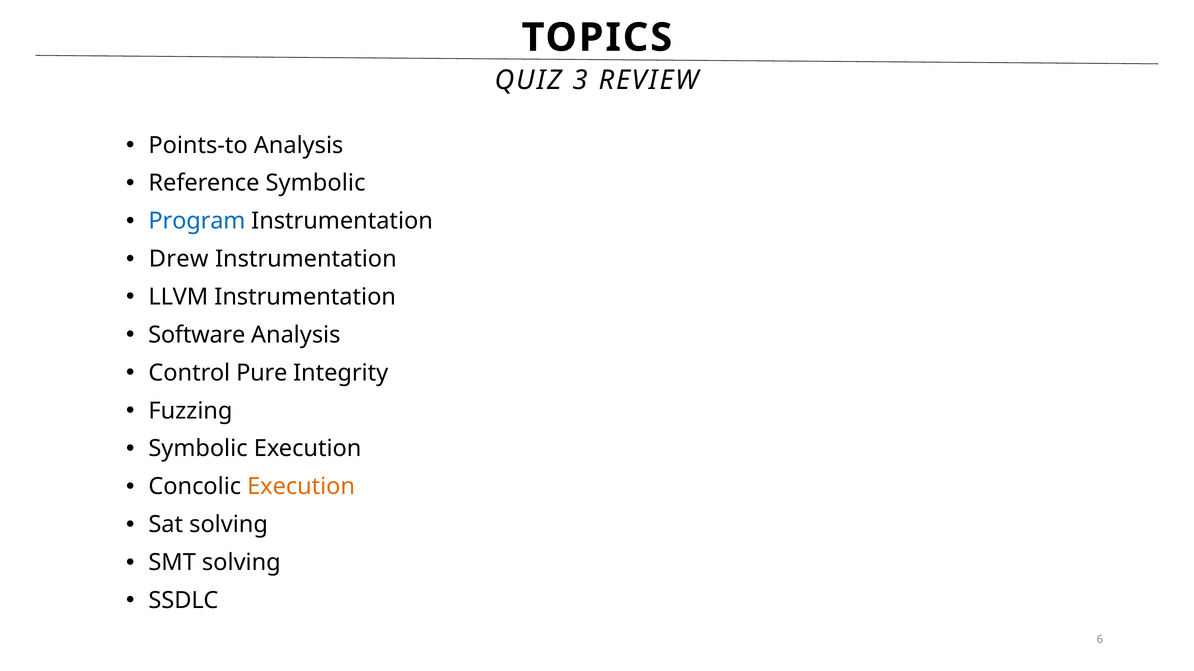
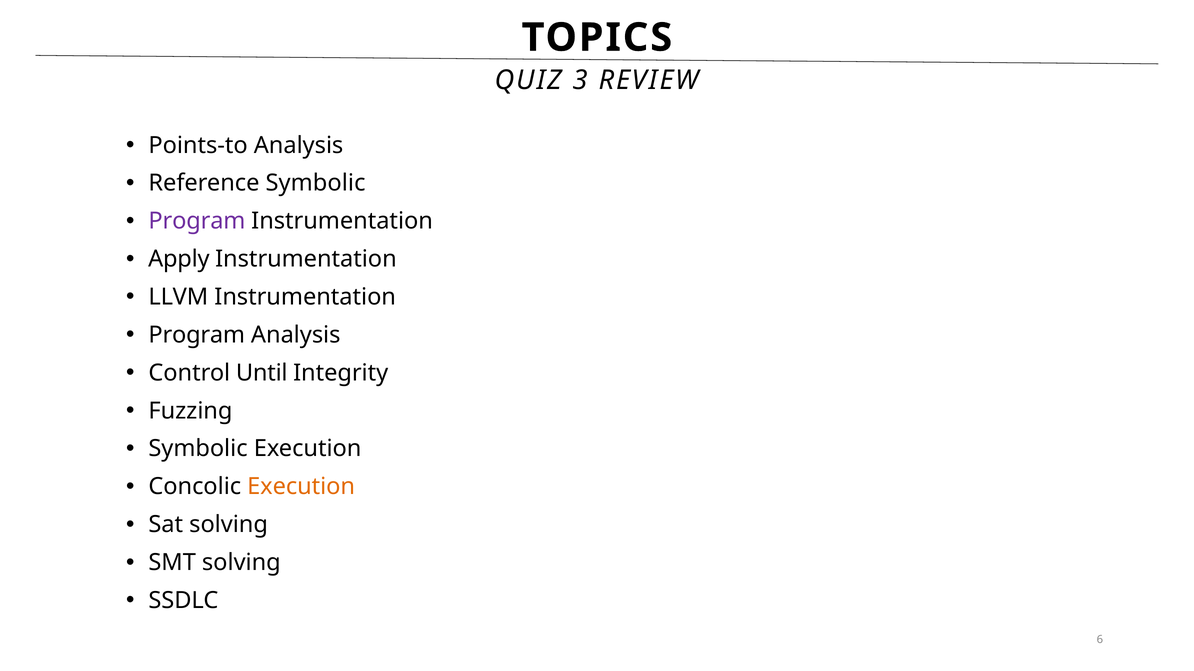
Program colour: blue -> purple (197, 221)
Drew: Drew -> Apply (179, 259)
Software: Software -> Program (197, 335)
Pure: Pure -> Until (262, 373)
